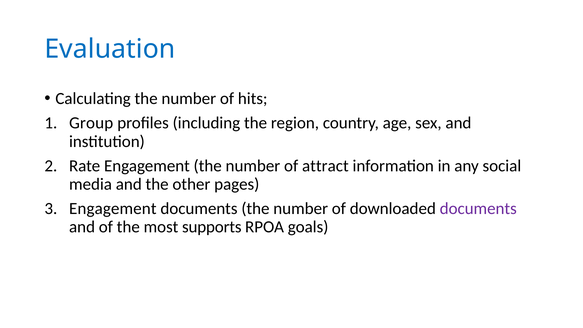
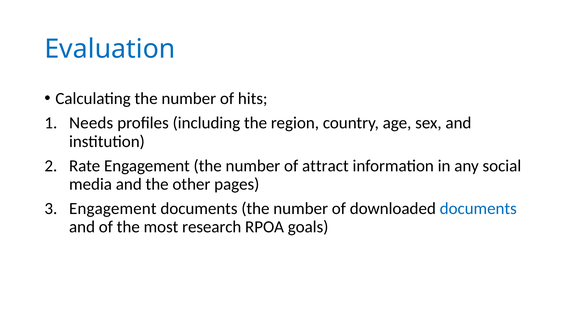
Group: Group -> Needs (91, 123)
documents colour: purple -> blue (478, 209)
supports: supports -> research (212, 227)
